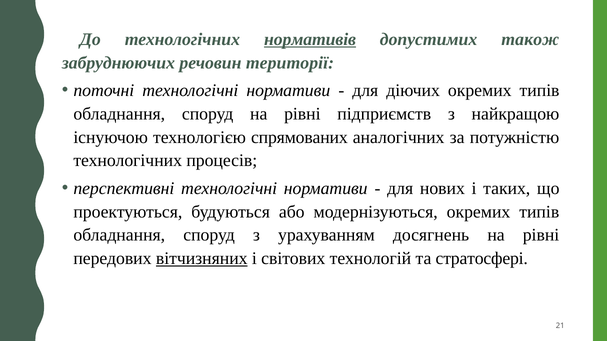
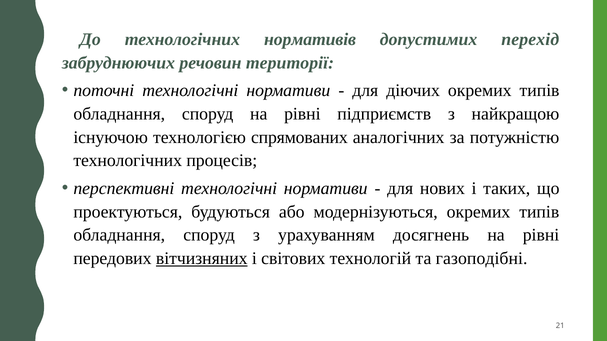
нормативів underline: present -> none (310, 40)
також: також -> перехід (530, 40)
стратосфері: стратосфері -> газоподібні (482, 259)
